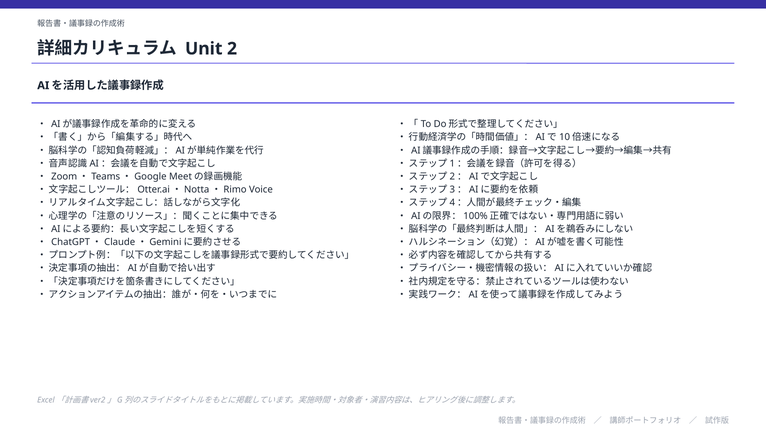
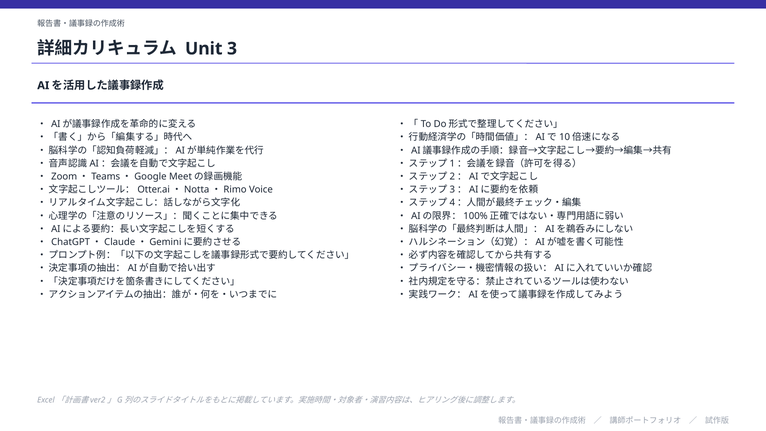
2: 2 -> 3 (232, 49)
